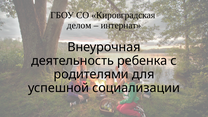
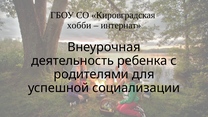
делом: делом -> хобби (79, 25)
